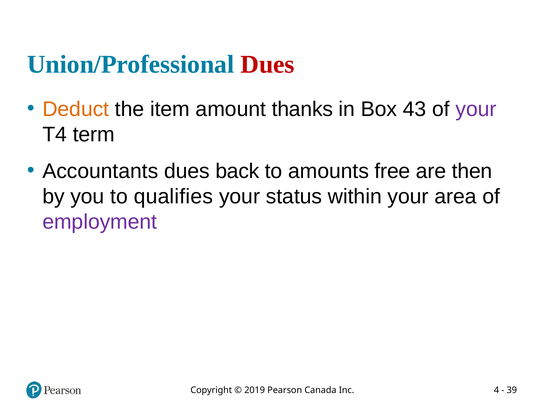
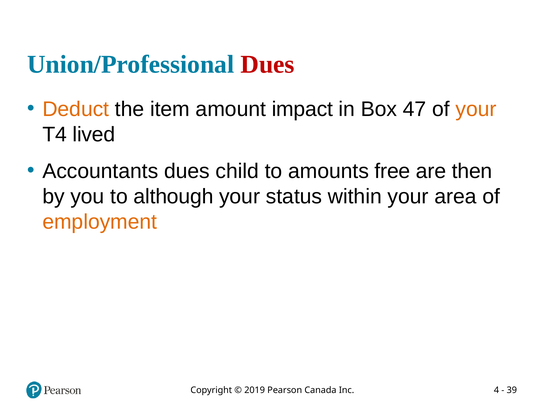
thanks: thanks -> impact (302, 109)
43: 43 -> 47 (415, 109)
your colour: purple -> orange (476, 109)
term: term -> lived (94, 135)
back: back -> child (237, 171)
qualifies: qualifies -> although (174, 197)
employment colour: purple -> orange (100, 222)
